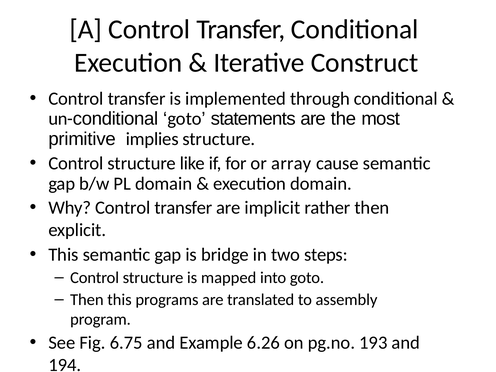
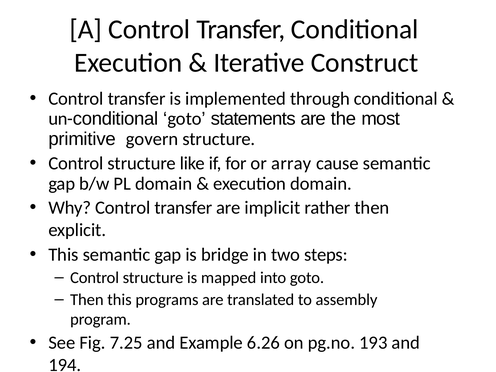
implies: implies -> govern (152, 139)
6.75: 6.75 -> 7.25 (126, 343)
